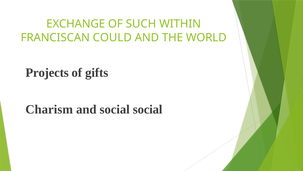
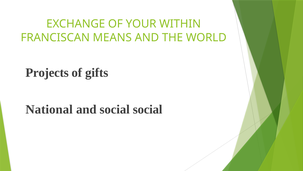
SUCH: SUCH -> YOUR (141, 24)
COULD: COULD -> MEANS (112, 38)
Charism: Charism -> National (49, 109)
